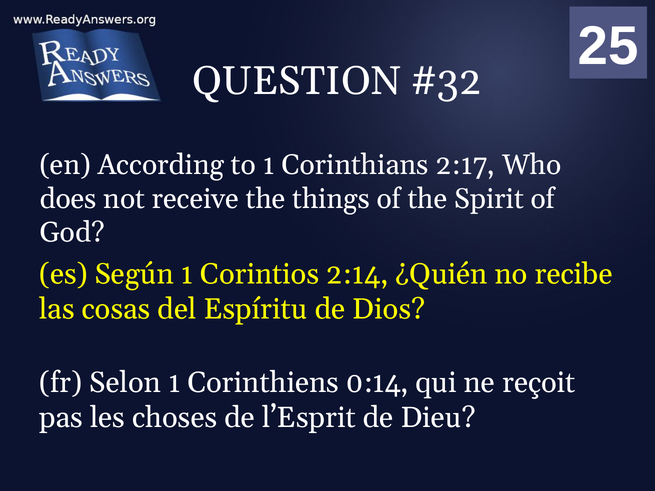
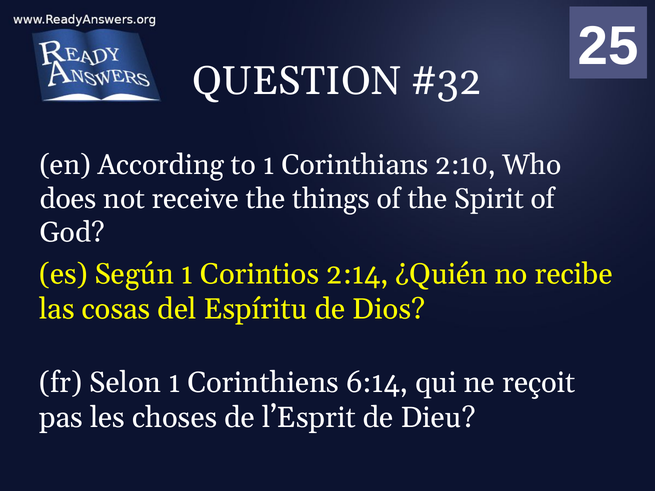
2:17: 2:17 -> 2:10 (466, 165)
0:14: 0:14 -> 6:14 (377, 383)
